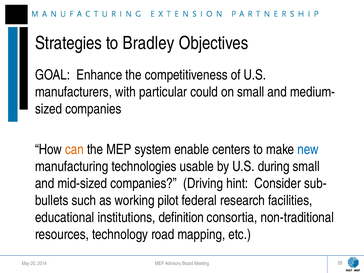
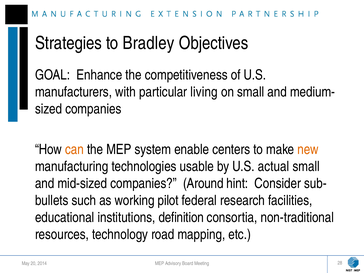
could: could -> living (204, 92)
new colour: blue -> orange (308, 149)
during: during -> actual (274, 166)
Driving: Driving -> Around (203, 183)
